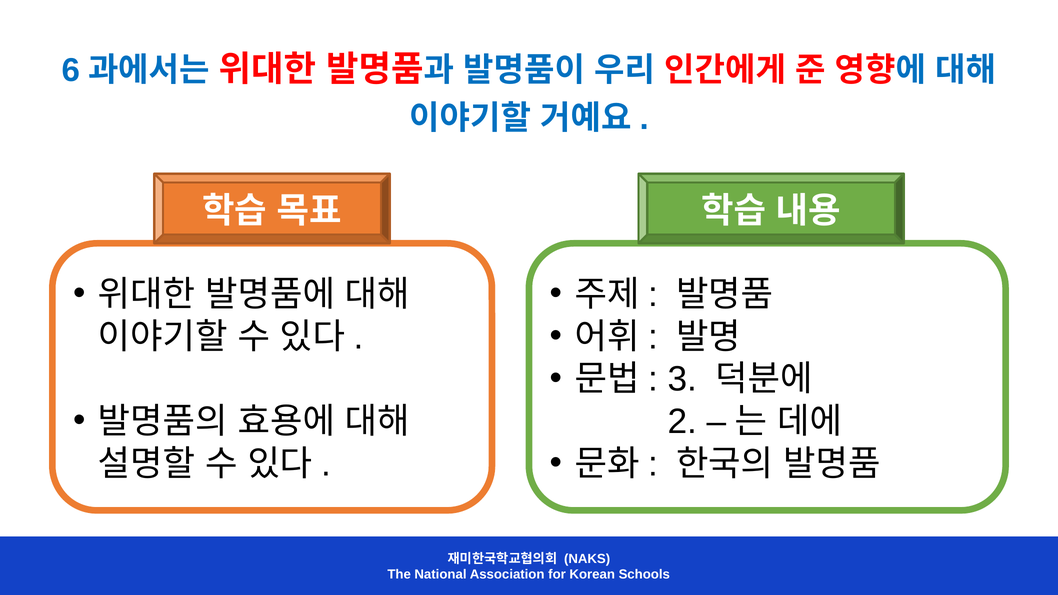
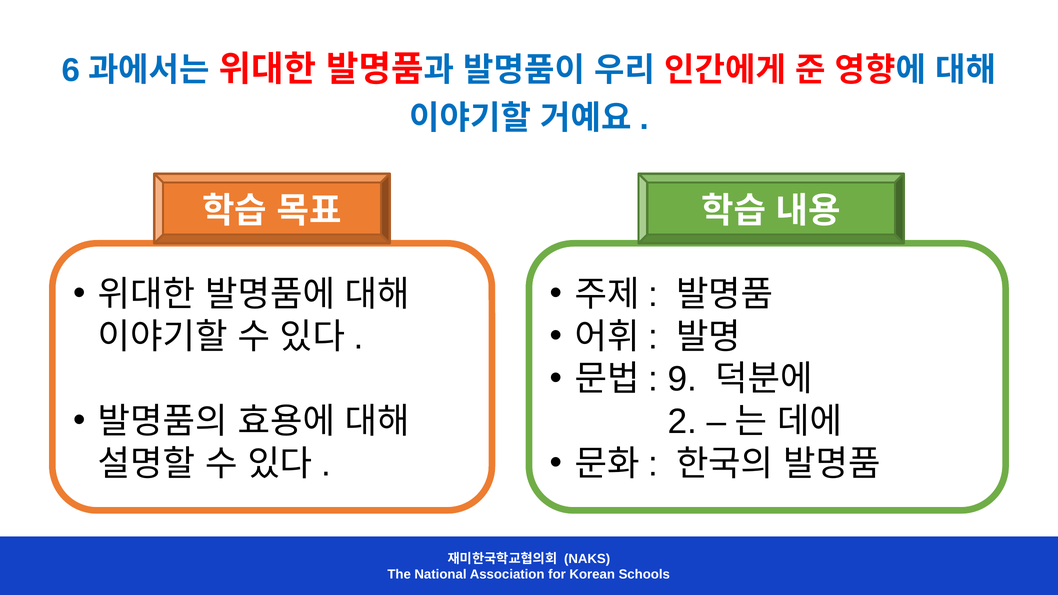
3: 3 -> 9 (682, 379)
